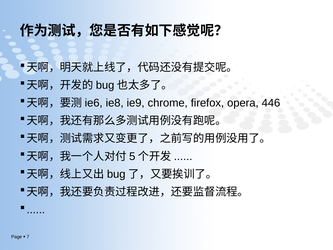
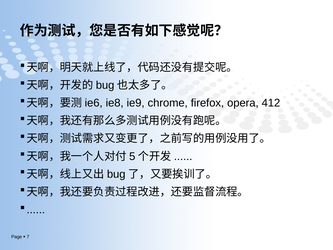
446: 446 -> 412 (271, 103)
